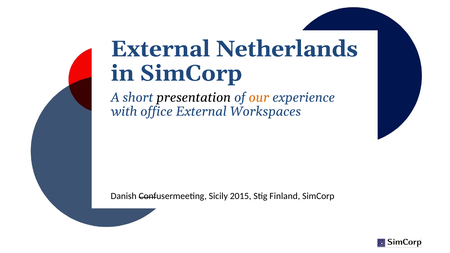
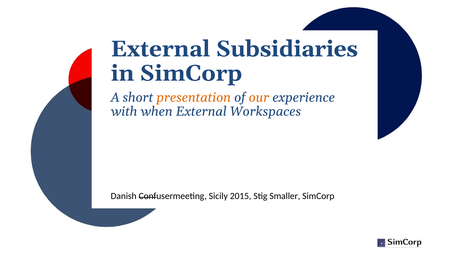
Netherlands: Netherlands -> Subsidiaries (287, 49)
presentation colour: black -> orange (194, 98)
office: office -> when (157, 112)
Finland: Finland -> Smaller (285, 196)
